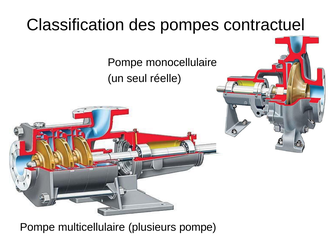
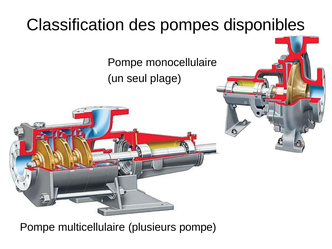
contractuel: contractuel -> disponibles (264, 25)
réelle: réelle -> plage (166, 78)
